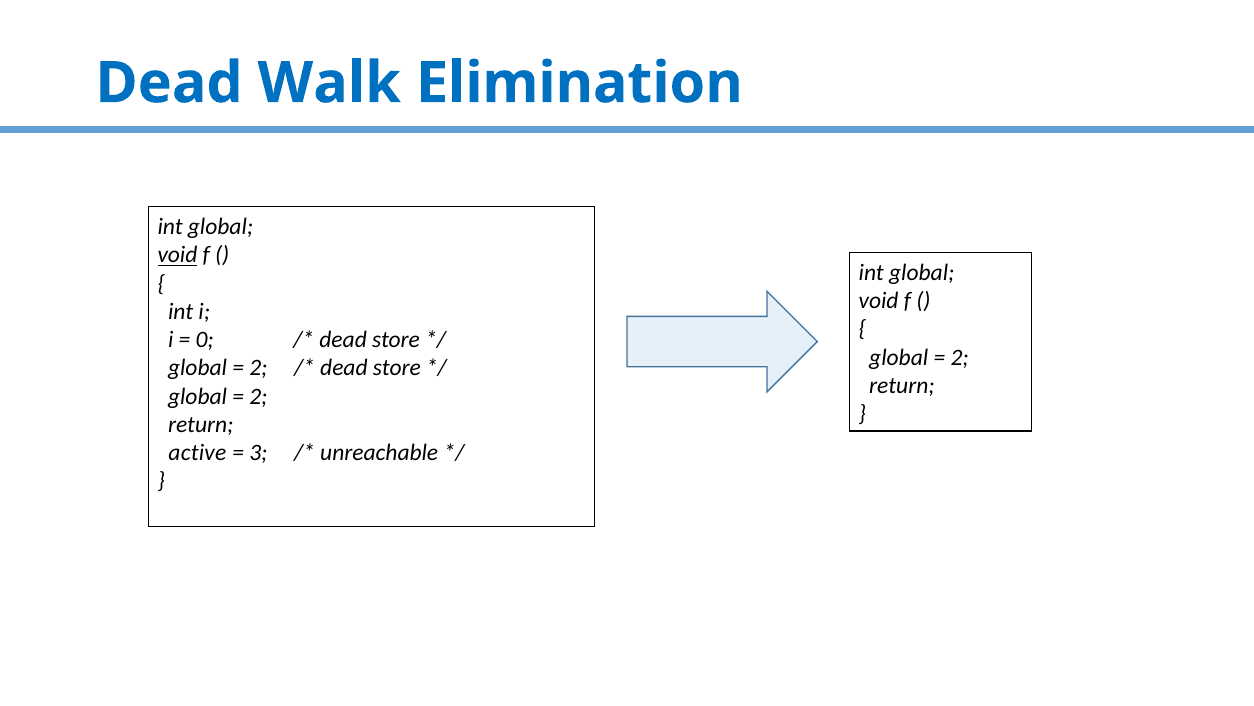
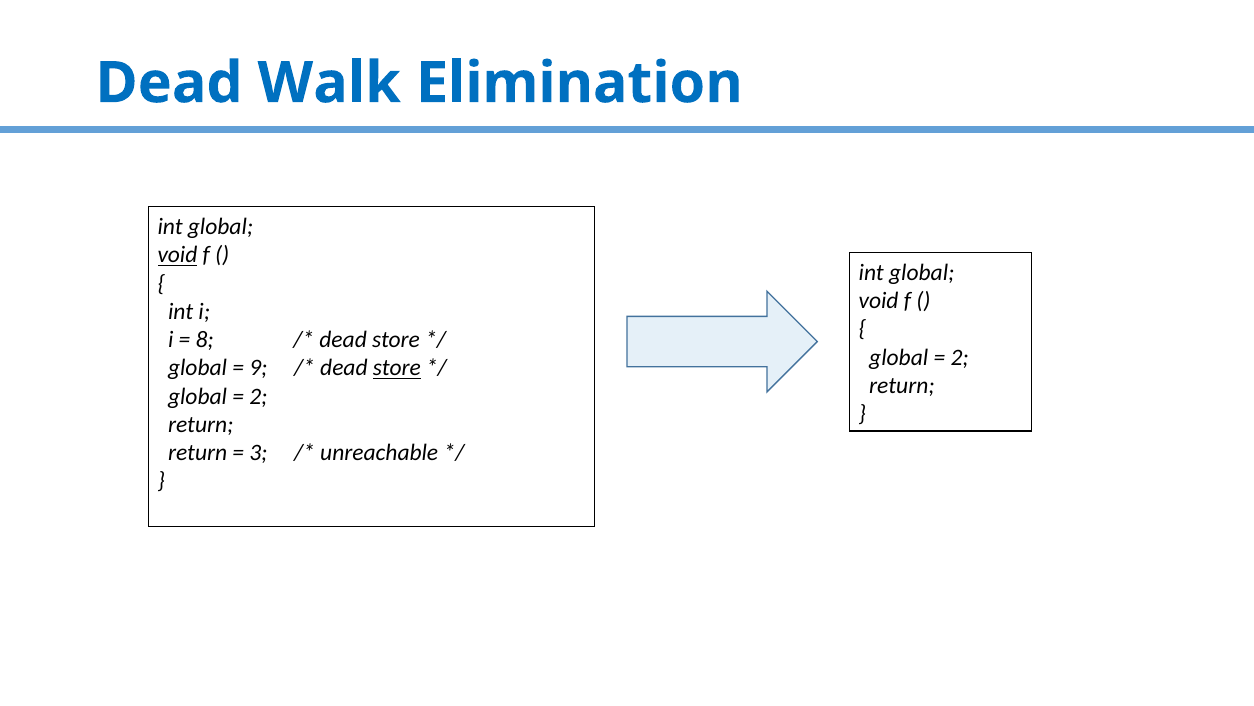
0: 0 -> 8 (205, 340)
2: 2 -> 9 (258, 368)
store underline: none -> present (397, 368)
active: active -> return (198, 452)
